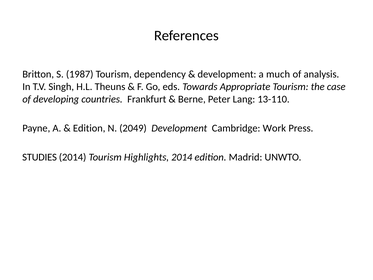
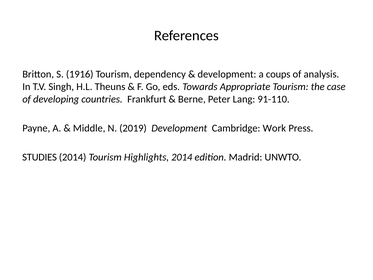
1987: 1987 -> 1916 (80, 74)
much: much -> coups (278, 74)
13-110: 13-110 -> 91-110 (274, 99)
Edition: Edition -> Middle (89, 128)
2049: 2049 -> 2019 (133, 128)
